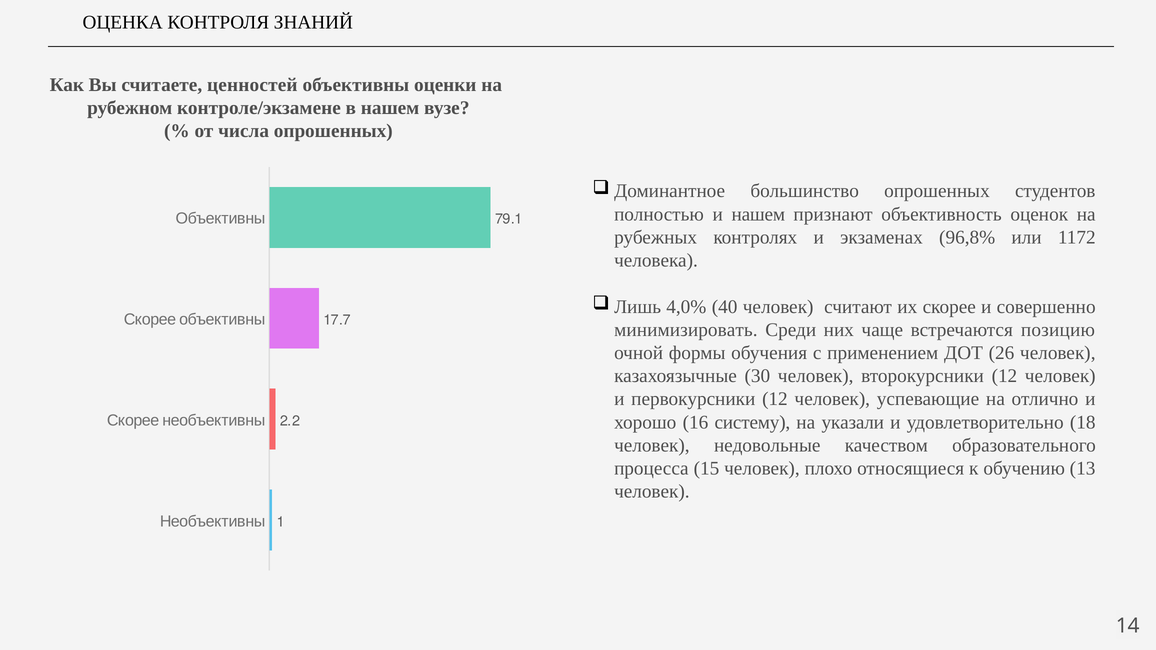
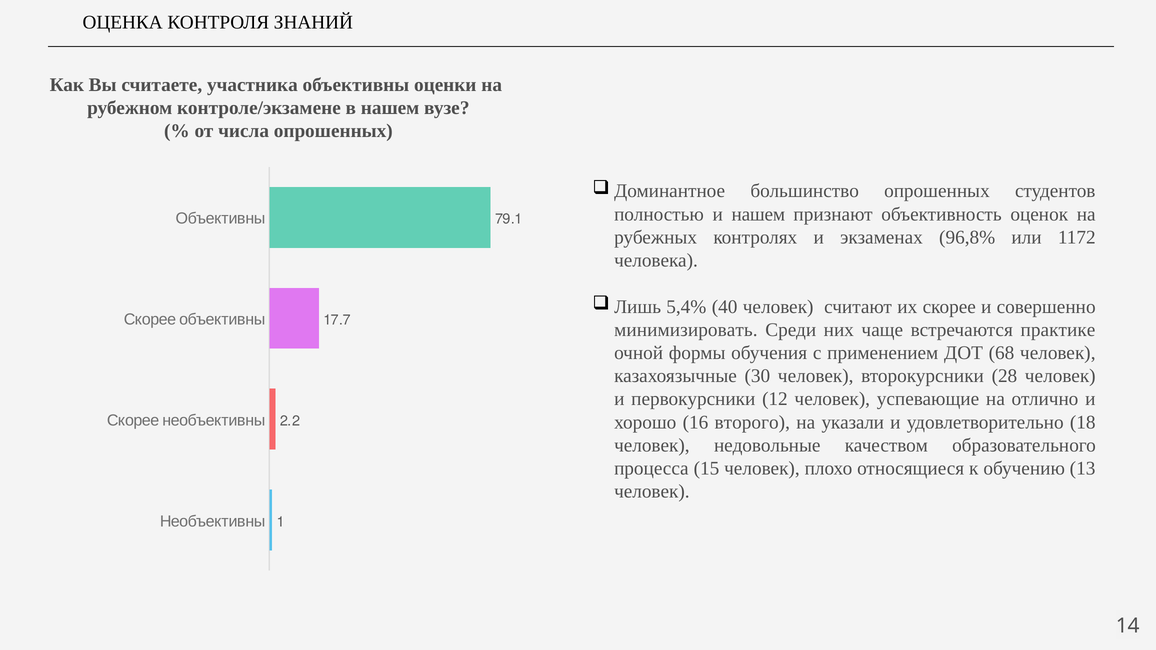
ценностей: ценностей -> участника (252, 85)
4,0%: 4,0% -> 5,4% (686, 307)
позицию: позицию -> практике (1058, 330)
26: 26 -> 68 (1001, 353)
второкурсники 12: 12 -> 28 (1004, 376)
систему: систему -> второго (752, 422)
